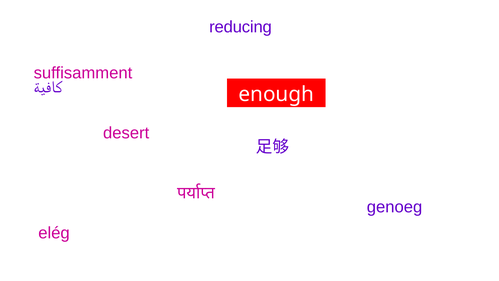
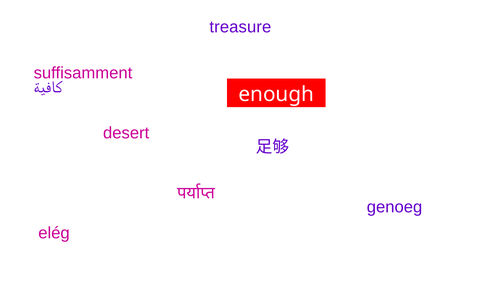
reducing: reducing -> treasure (240, 27)
